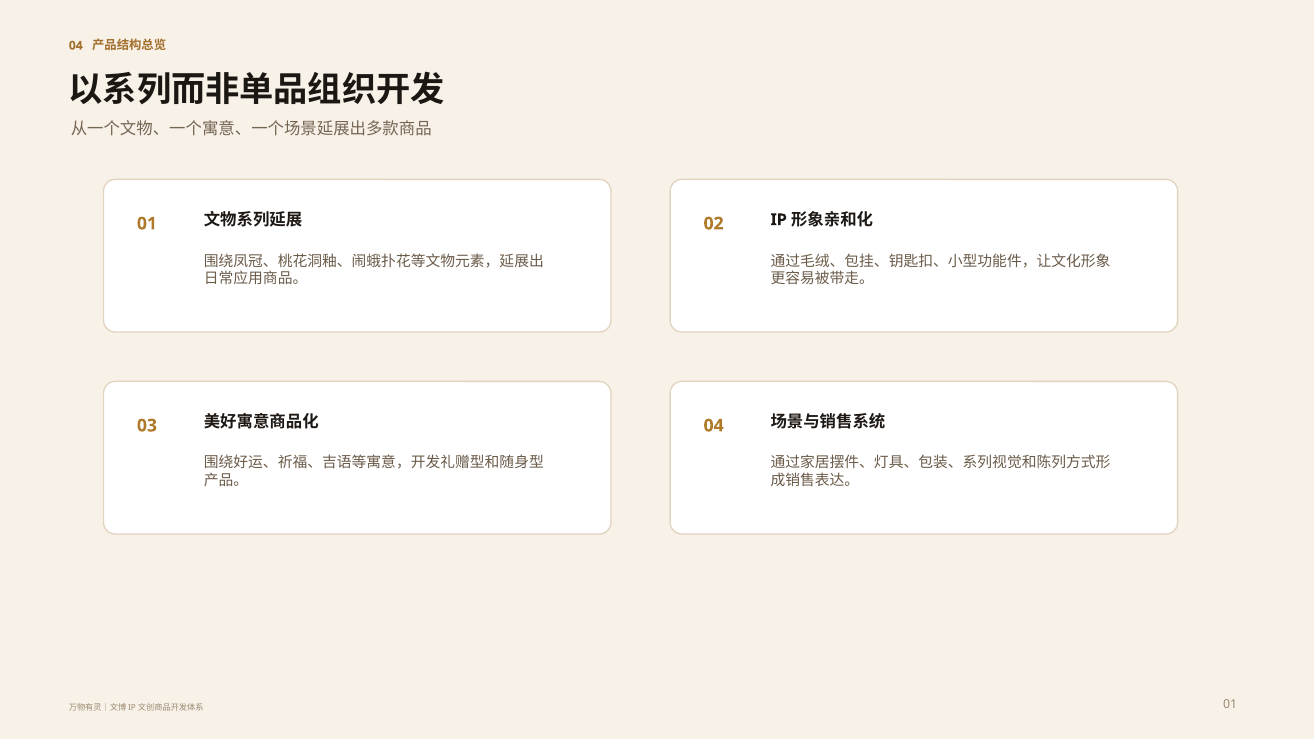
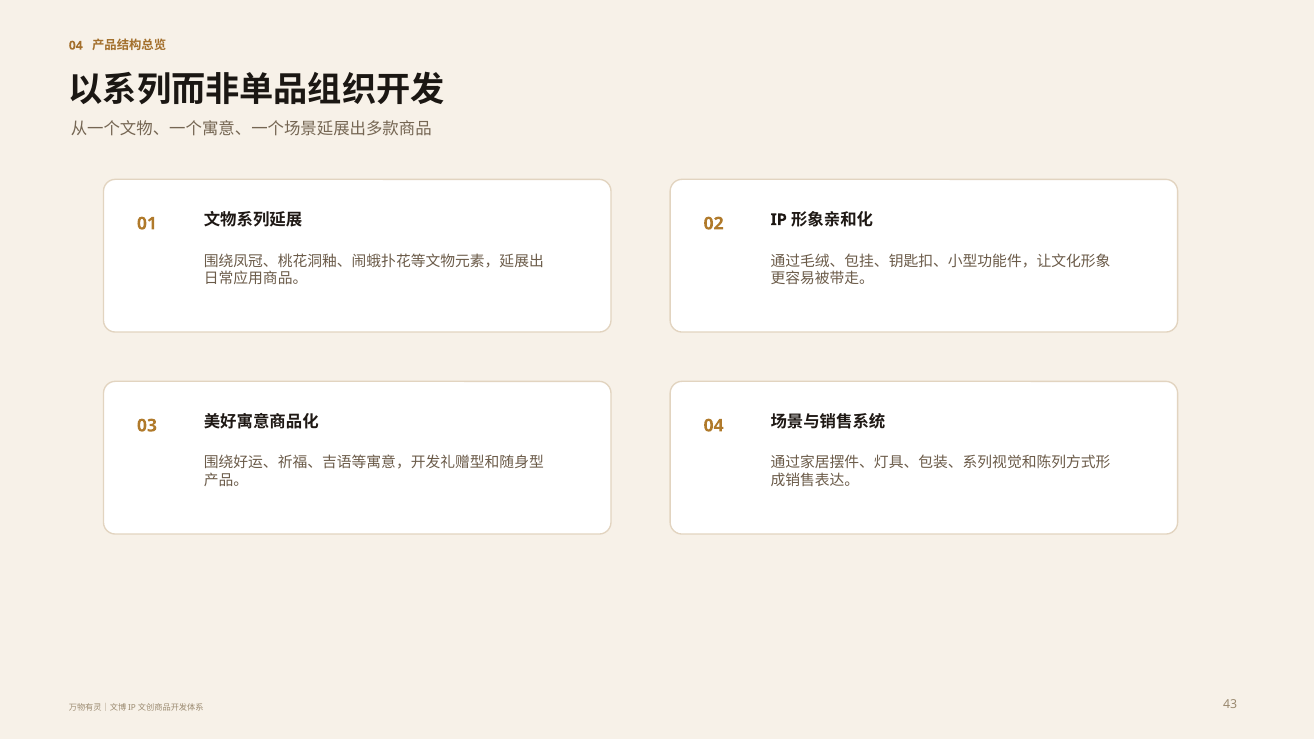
01: 01 -> 43 (1230, 705)
